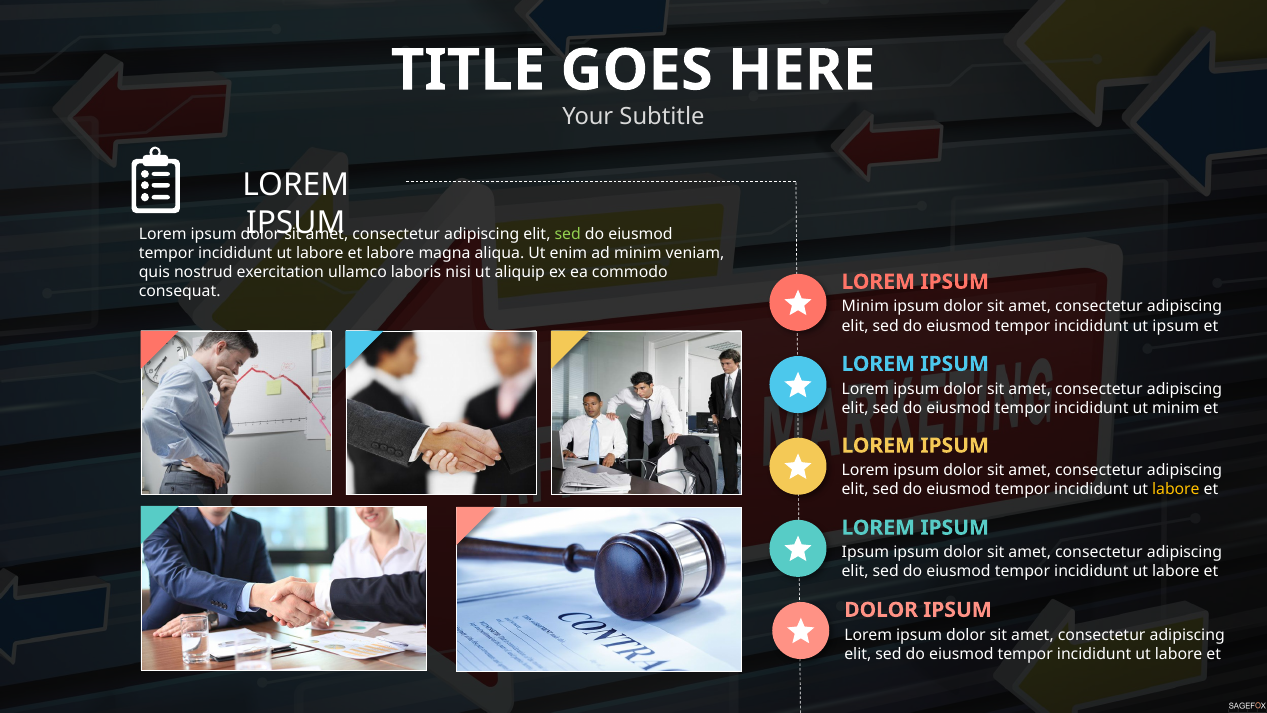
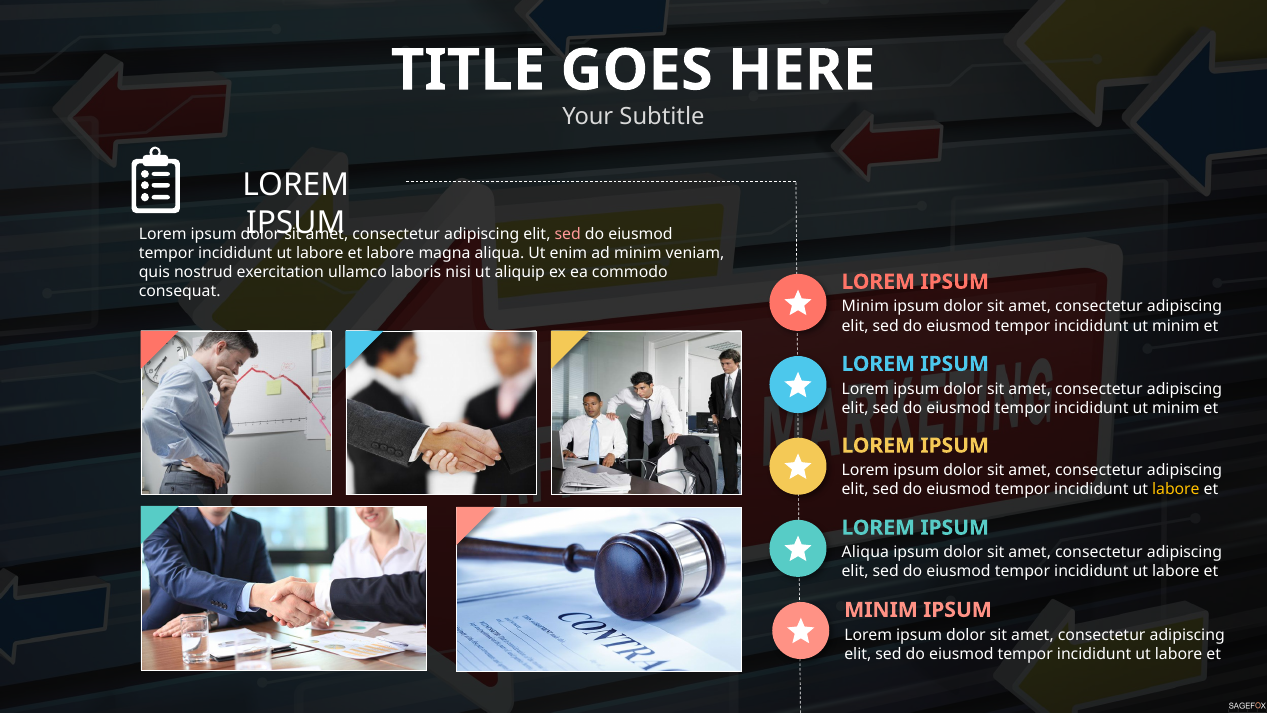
sed colour: light green -> pink (568, 234)
ipsum: ipsum -> minim (1176, 326)
Ipsum: Ipsum -> Aliqua (865, 553)
DOLOR: DOLOR -> MINIM (881, 610)
